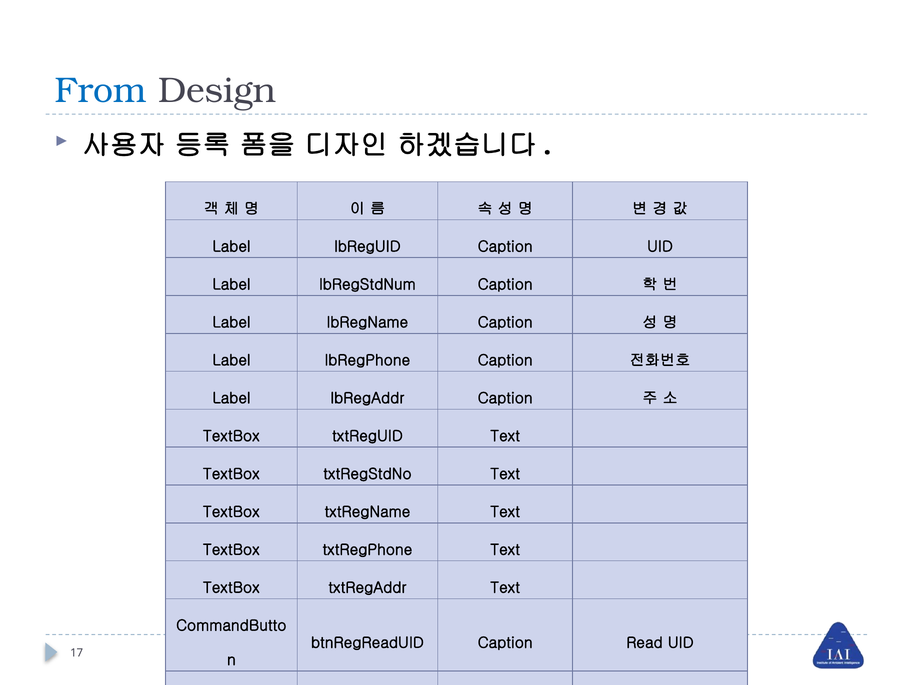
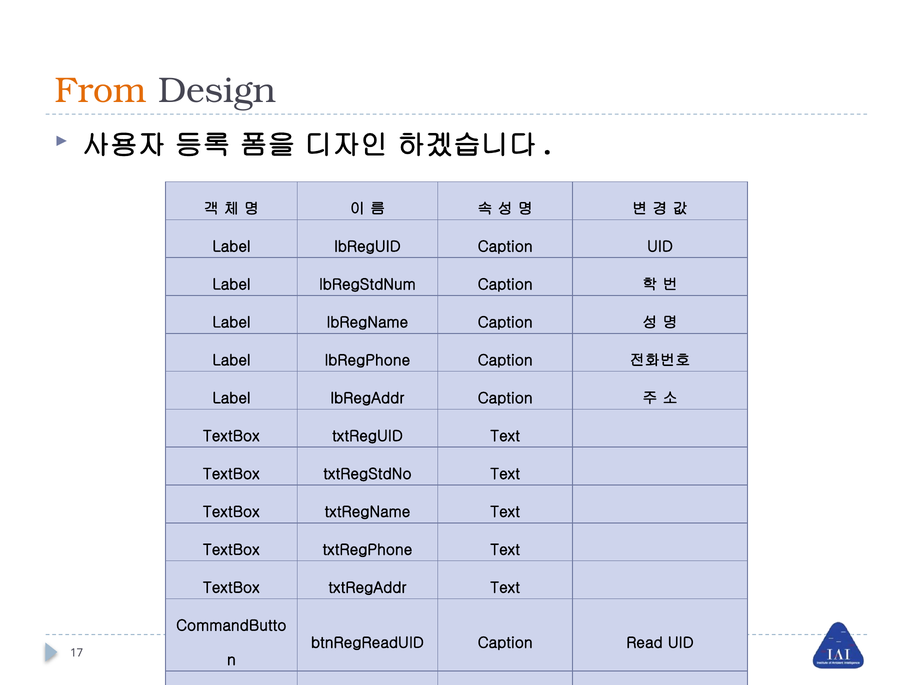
From colour: blue -> orange (101, 91)
